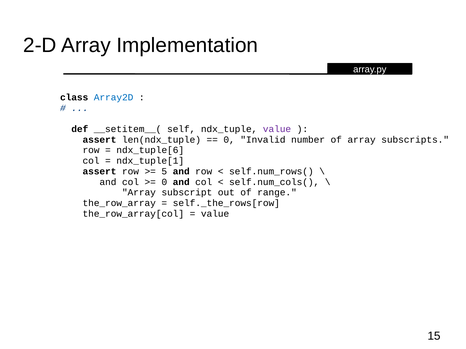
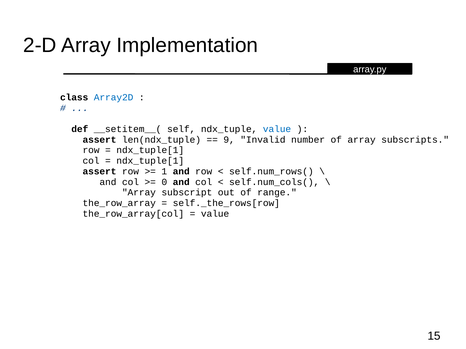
value colour: purple -> blue (277, 129)
0: 0 -> 9 (229, 140)
ndx_tuple[6: ndx_tuple[6 -> ndx_tuple[1 (150, 150)
5: 5 -> 1 (164, 172)
